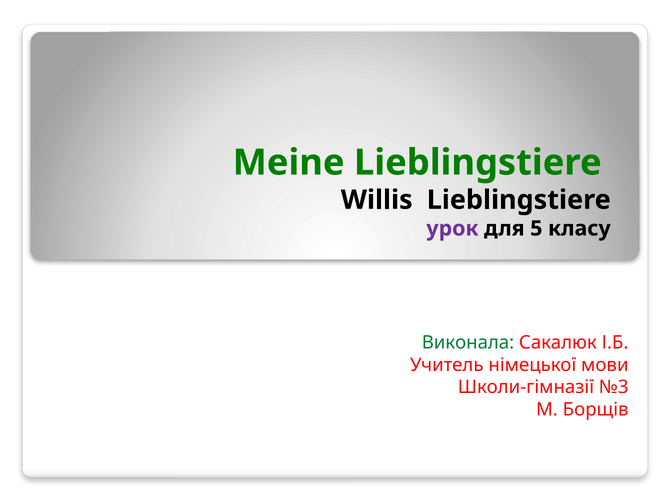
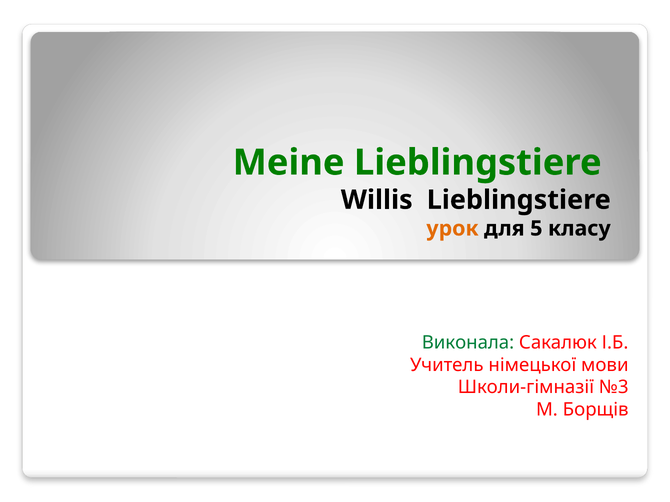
урок colour: purple -> orange (452, 229)
